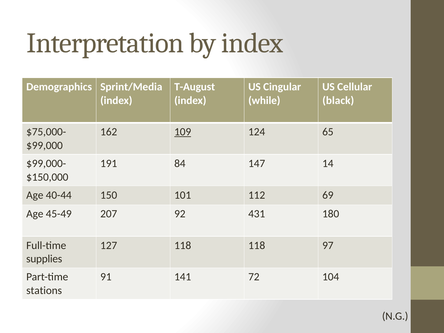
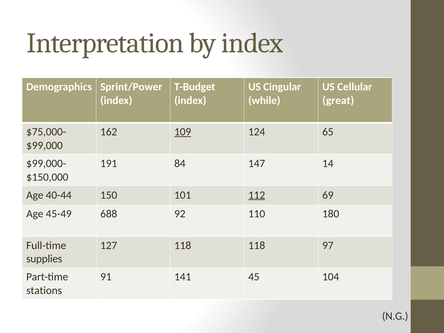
Sprint/Media: Sprint/Media -> Sprint/Power (131, 87)
T-August: T-August -> T-Budget (195, 87)
black: black -> great (338, 100)
112 underline: none -> present (257, 195)
207: 207 -> 688 (109, 214)
431: 431 -> 110 (257, 214)
72: 72 -> 45 (254, 277)
